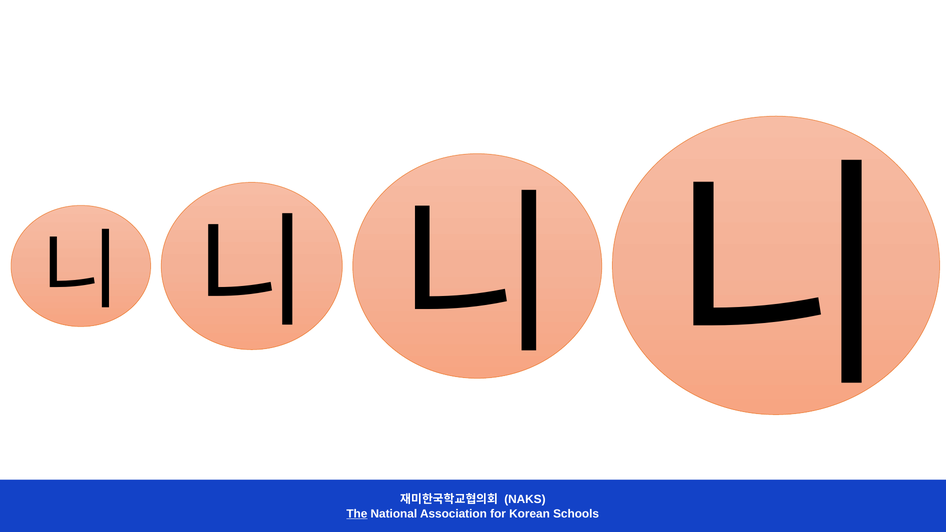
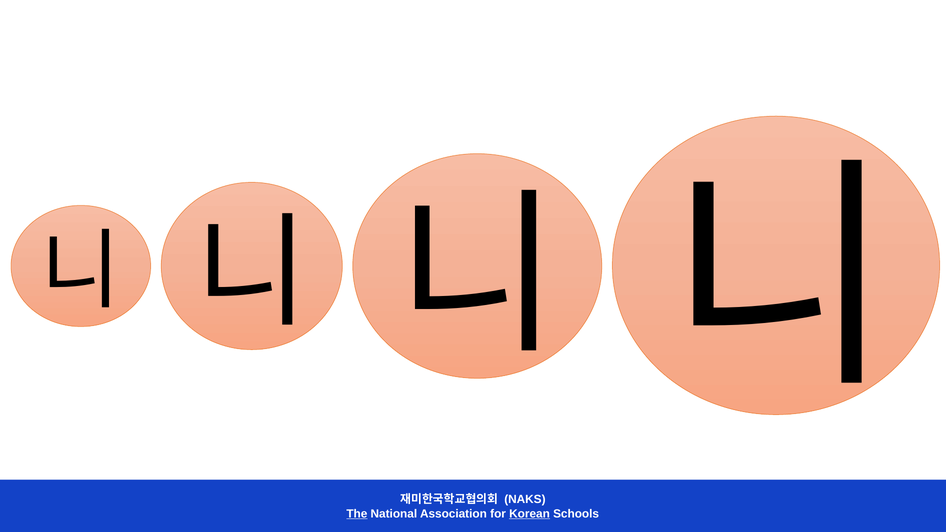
Korean underline: none -> present (530, 514)
